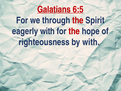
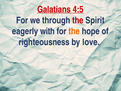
6:5: 6:5 -> 4:5 (78, 9)
the colour: red -> orange (74, 31)
by with: with -> love (91, 42)
